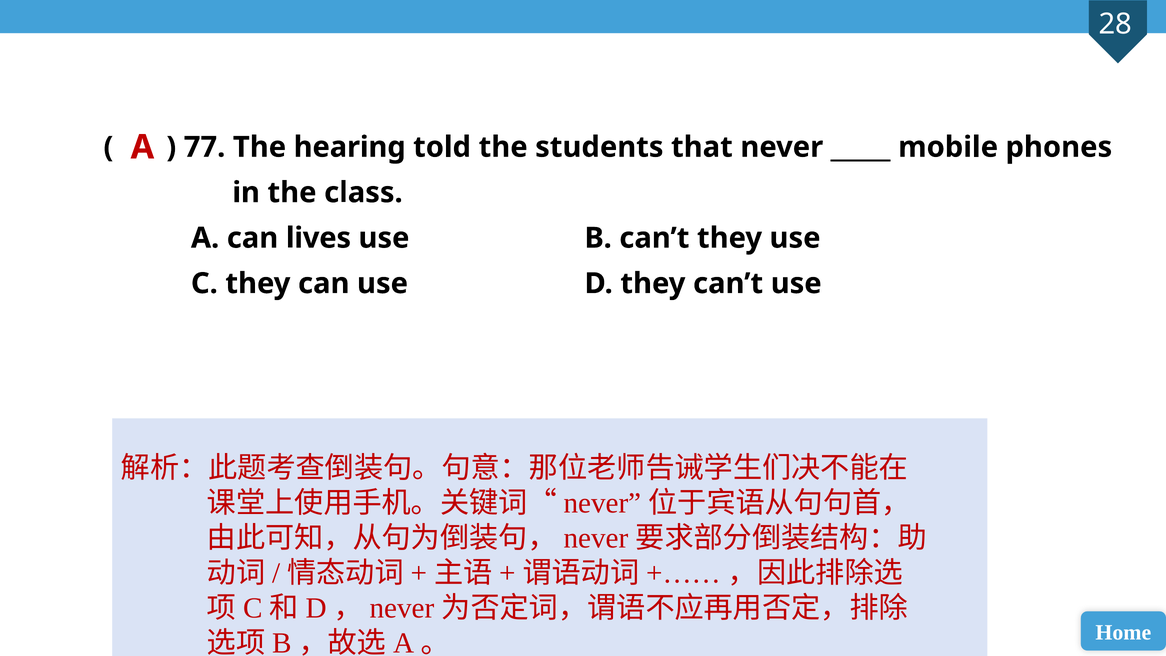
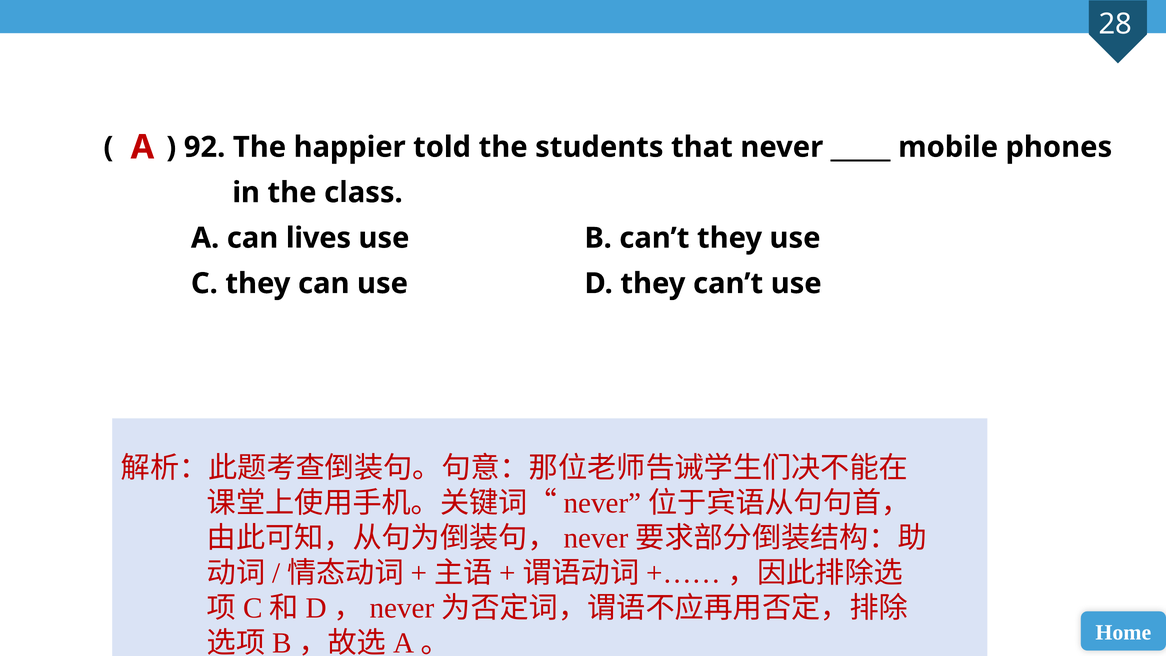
77: 77 -> 92 (205, 147)
hearing: hearing -> happier (350, 147)
